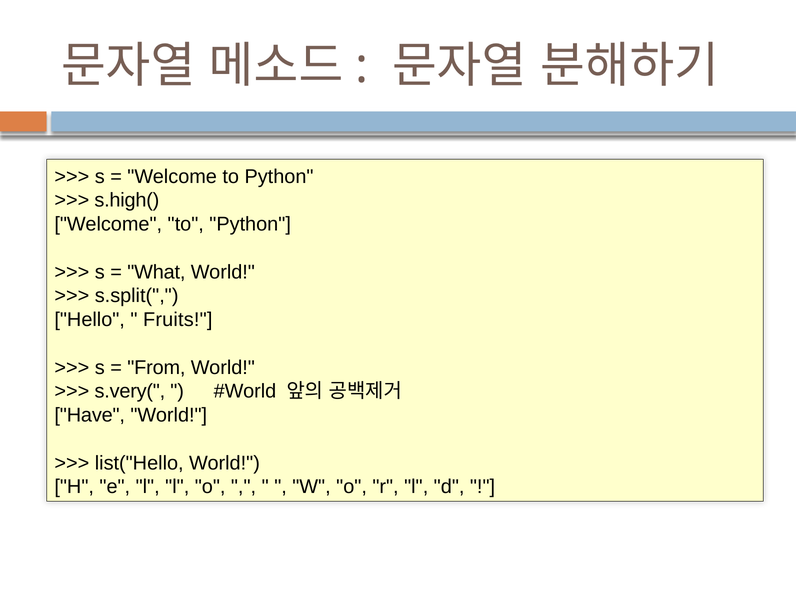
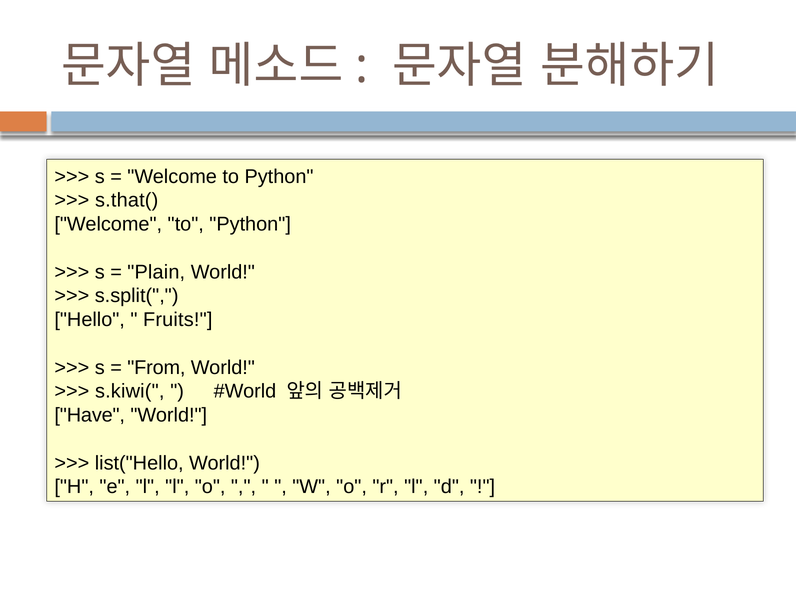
s.high(: s.high( -> s.that( (127, 200)
What: What -> Plain (156, 272)
s.very(: s.very( -> s.kiwi( (130, 391)
